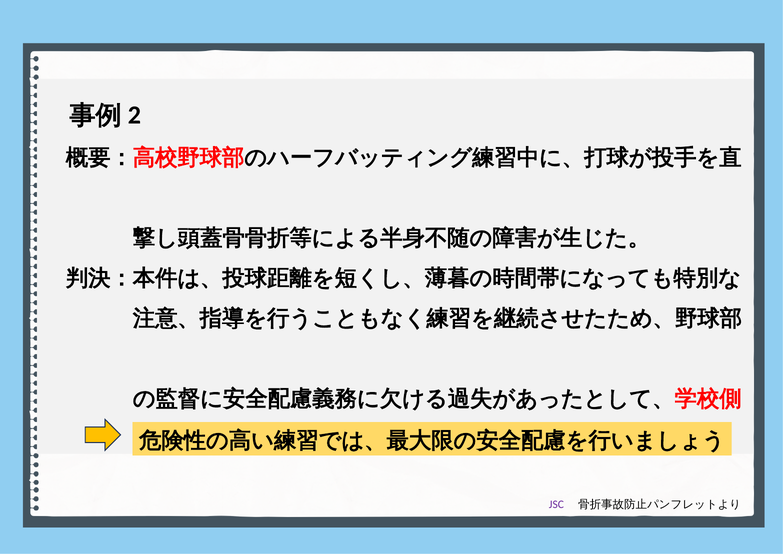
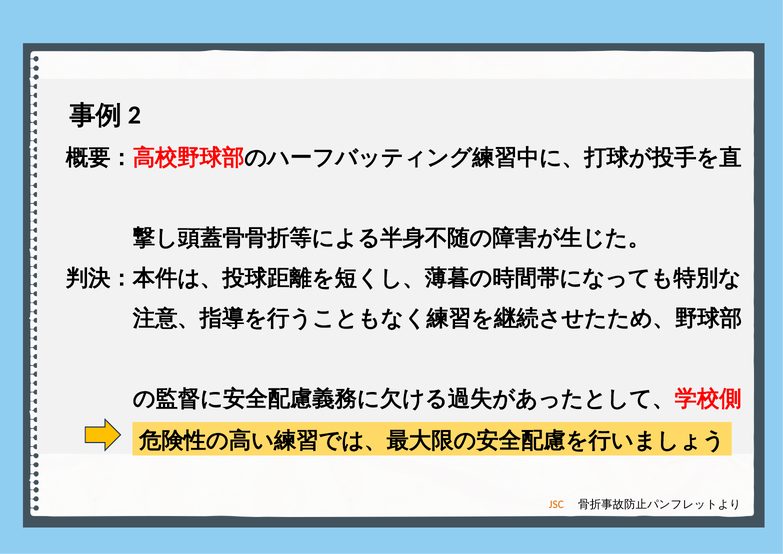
JSC colour: purple -> orange (556, 504)
